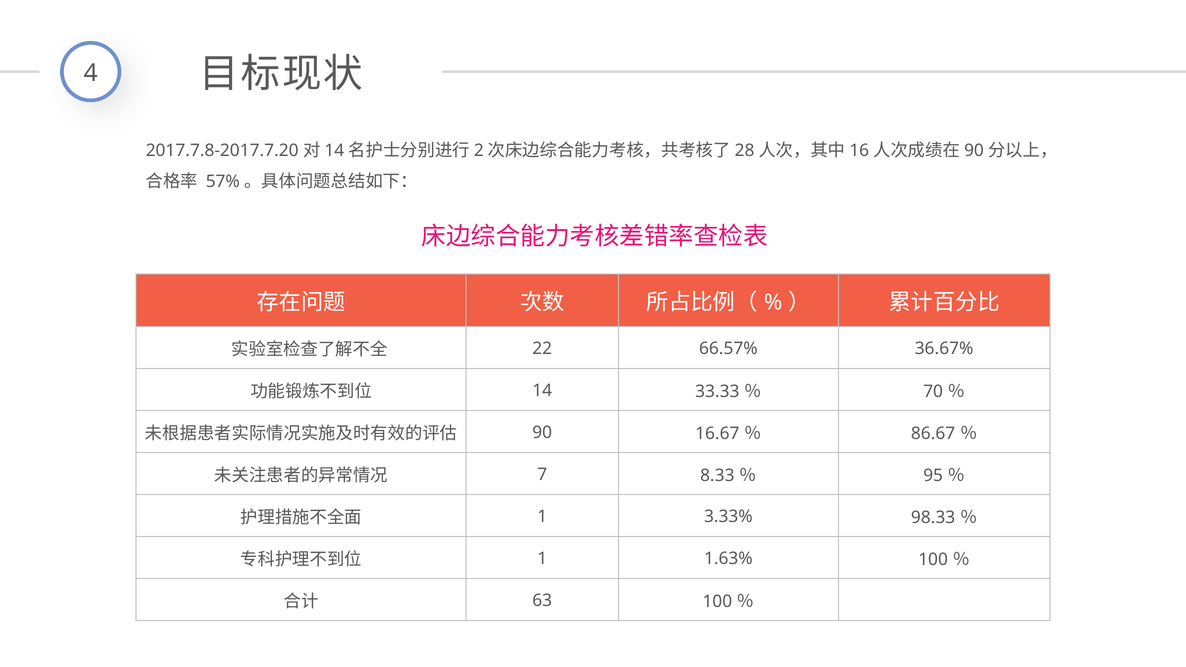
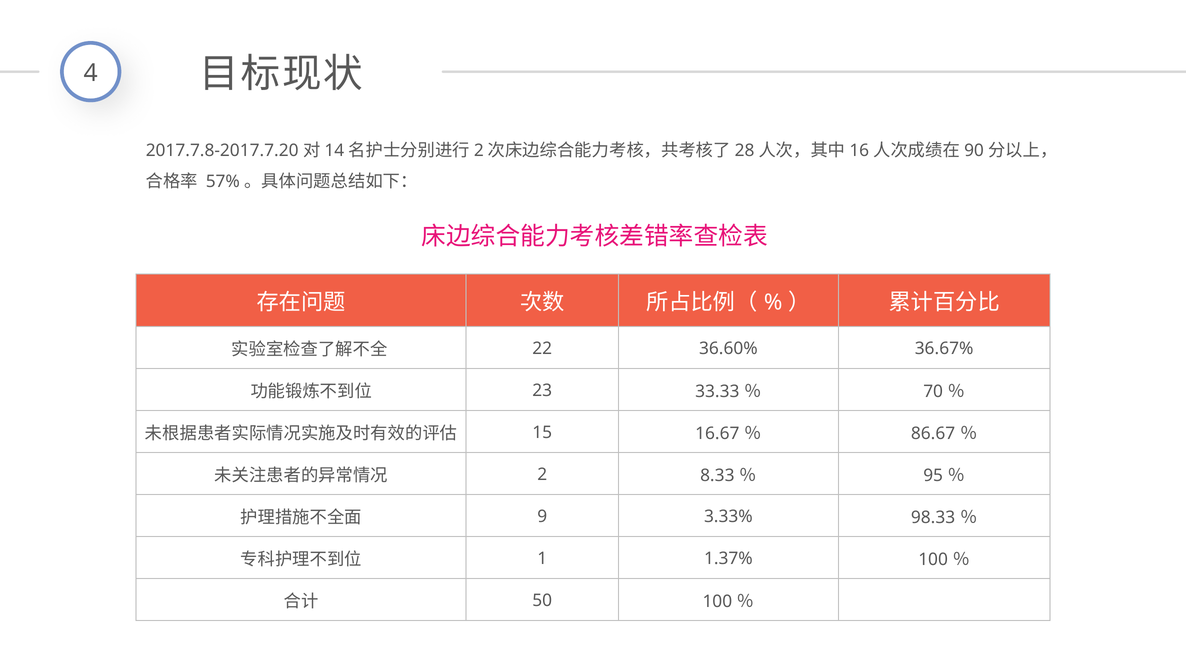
66.57%: 66.57% -> 36.60% (728, 349)
14: 14 -> 23 (542, 391)
90: 90 -> 15 (542, 433)
7: 7 -> 2 (542, 475)
1: 1 -> 9 (542, 517)
1.63%: 1.63% -> 1.37% (728, 559)
63: 63 -> 50 (542, 601)
